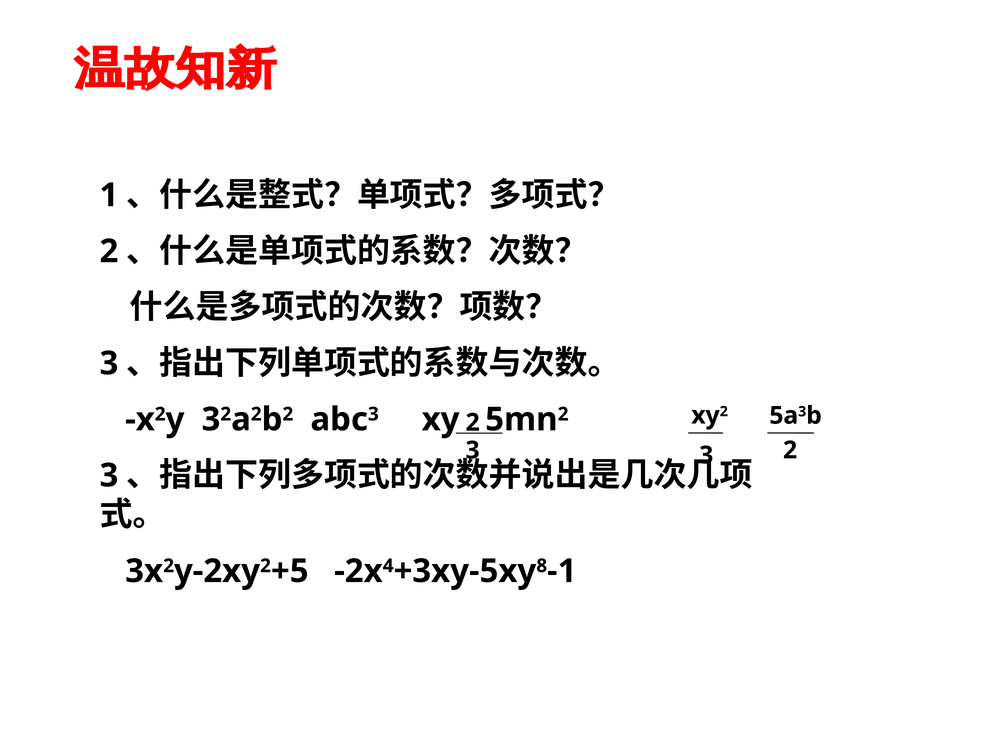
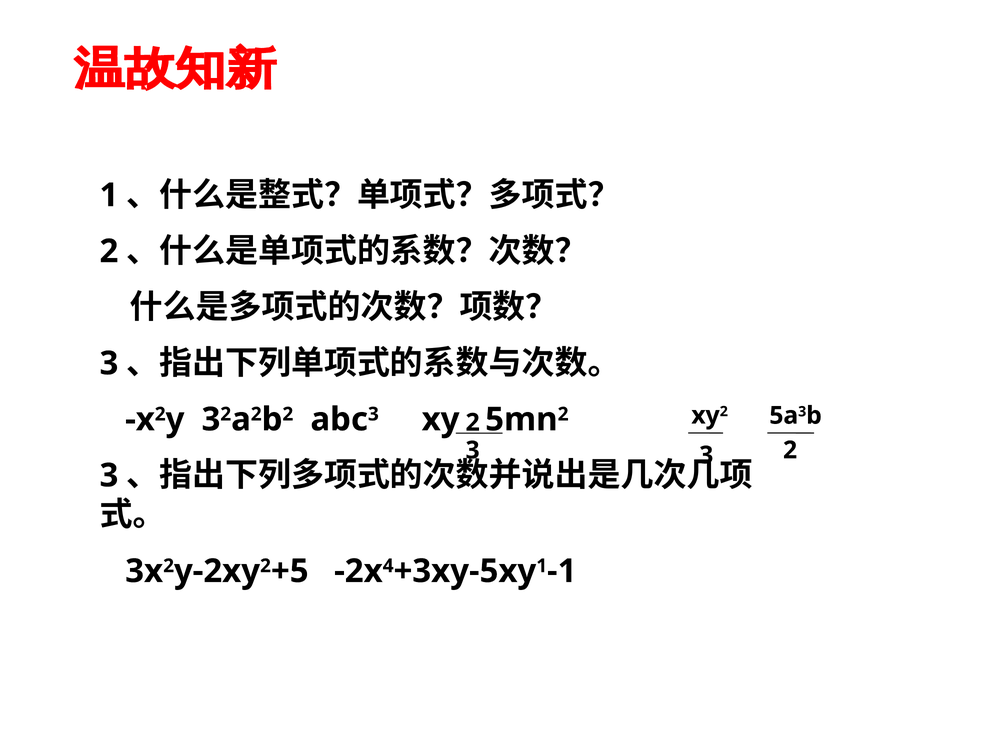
8: 8 -> 1 (542, 566)
